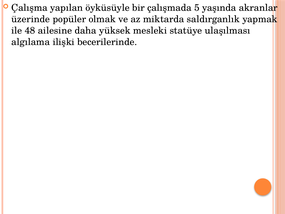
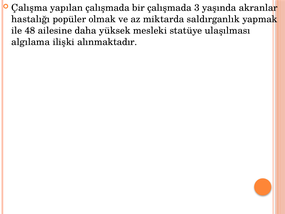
yapılan öyküsüyle: öyküsüyle -> çalışmada (108, 8)
5: 5 -> 3 (197, 8)
üzerinde: üzerinde -> hastalığı (31, 19)
becerilerinde: becerilerinde -> alınmaktadır (107, 42)
